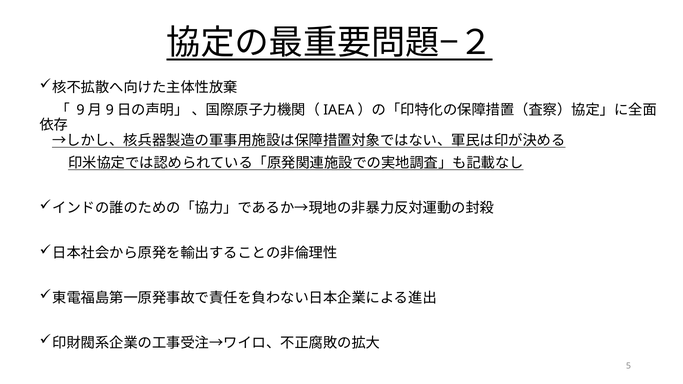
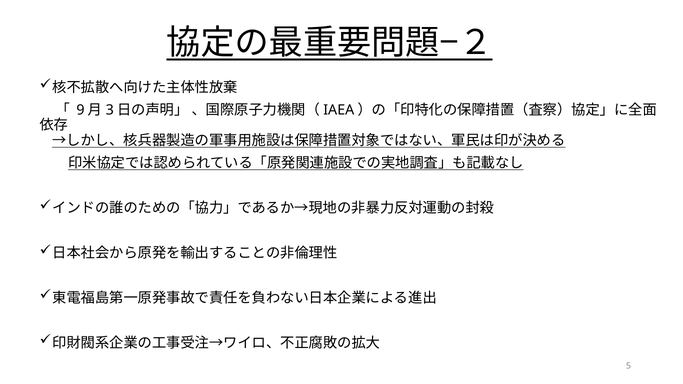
9: 9 -> 3 (110, 110)
